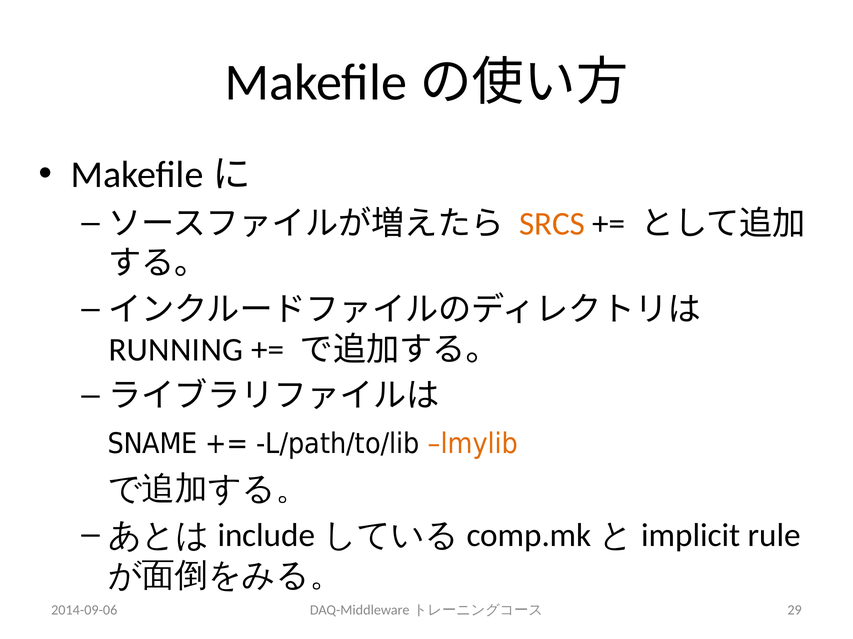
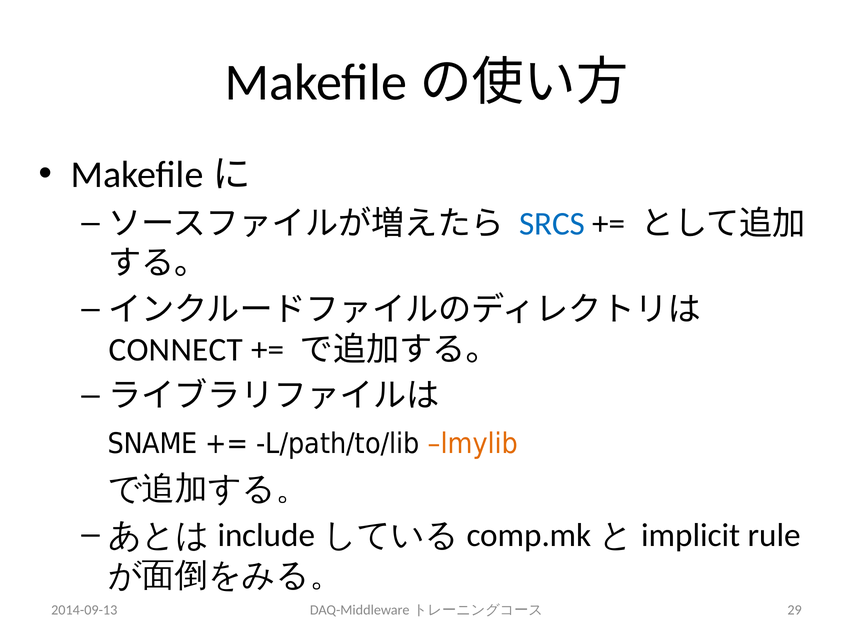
SRCS colour: orange -> blue (552, 224)
RUNNING: RUNNING -> CONNECT (176, 350)
2014-09-06: 2014-09-06 -> 2014-09-13 (84, 611)
